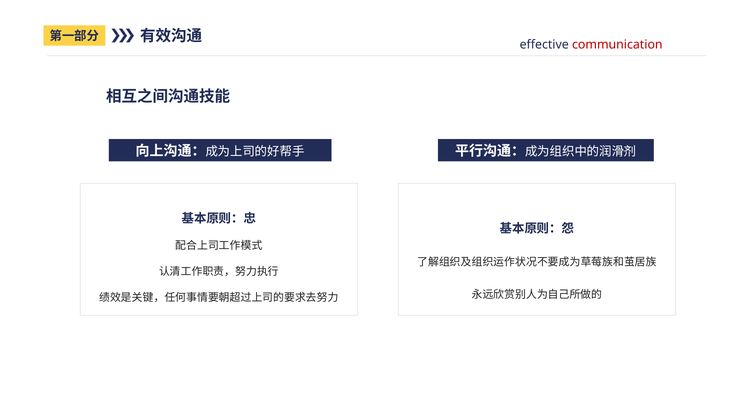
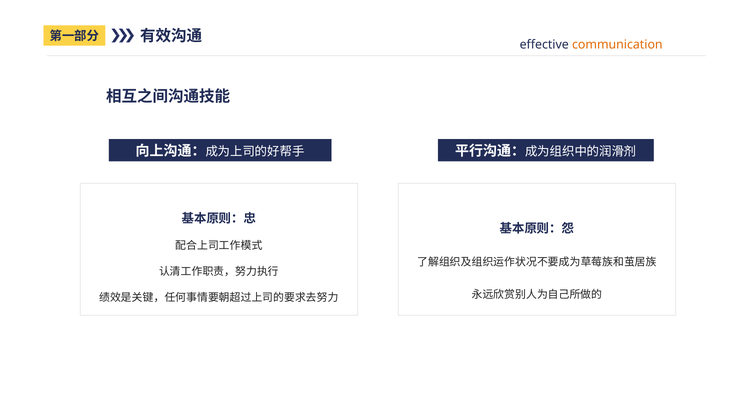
communication colour: red -> orange (617, 45)
